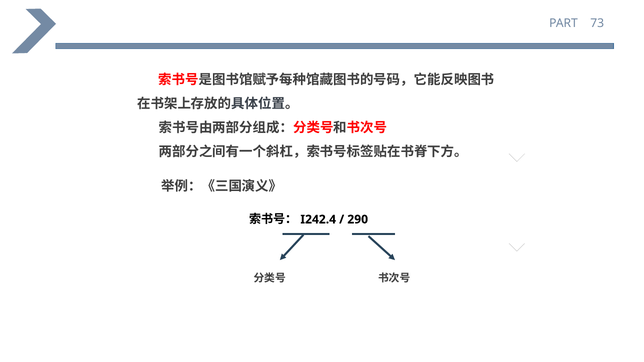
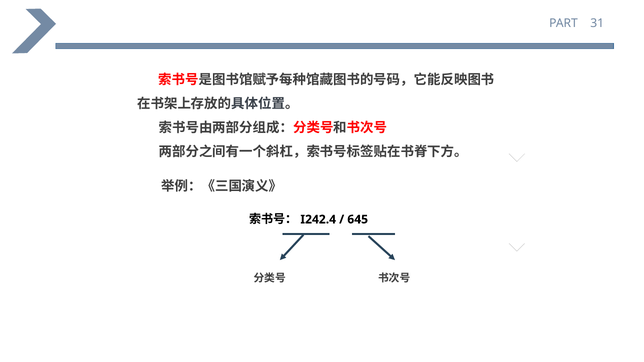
73: 73 -> 31 (597, 24)
290: 290 -> 645 (358, 220)
